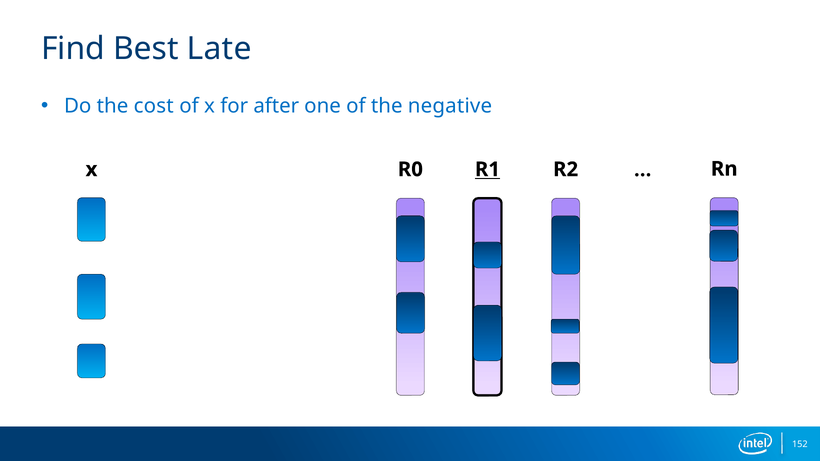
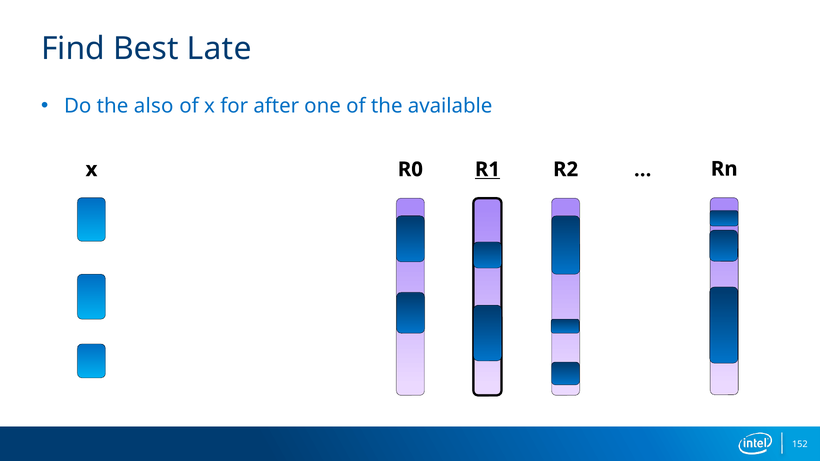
cost: cost -> also (154, 106)
negative: negative -> available (450, 106)
